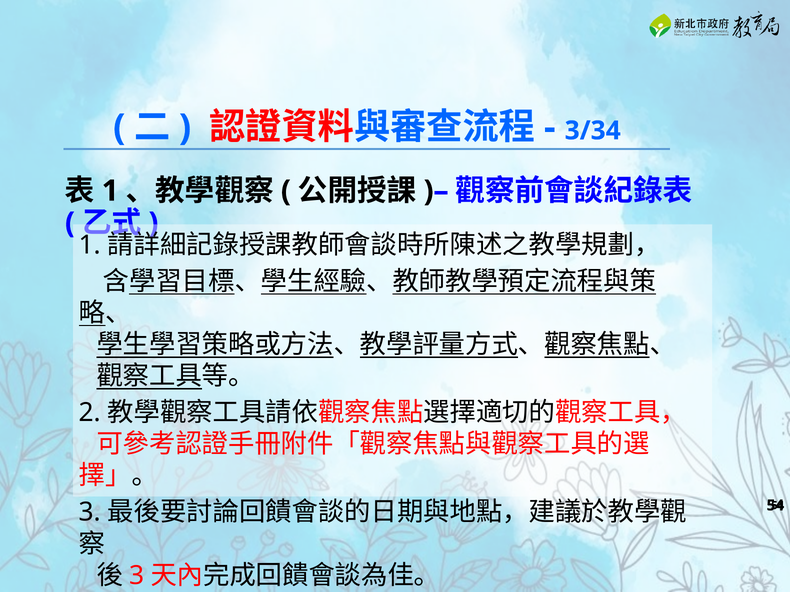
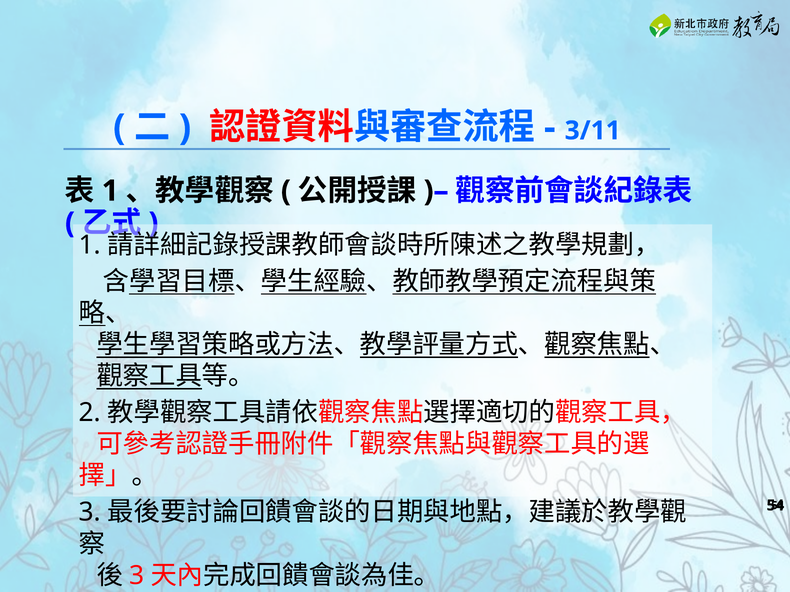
3/34: 3/34 -> 3/11 (593, 131)
